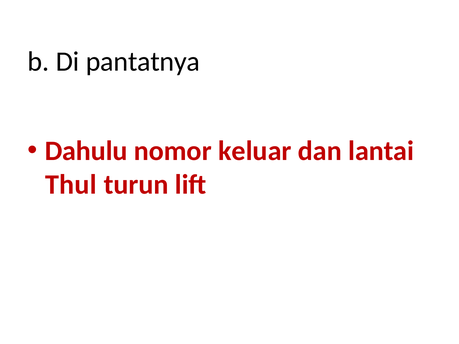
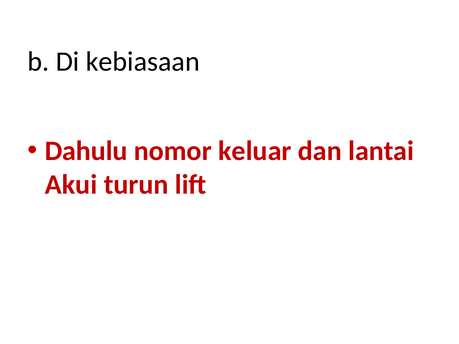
pantatnya: pantatnya -> kebiasaan (143, 62)
Thul: Thul -> Akui (71, 185)
